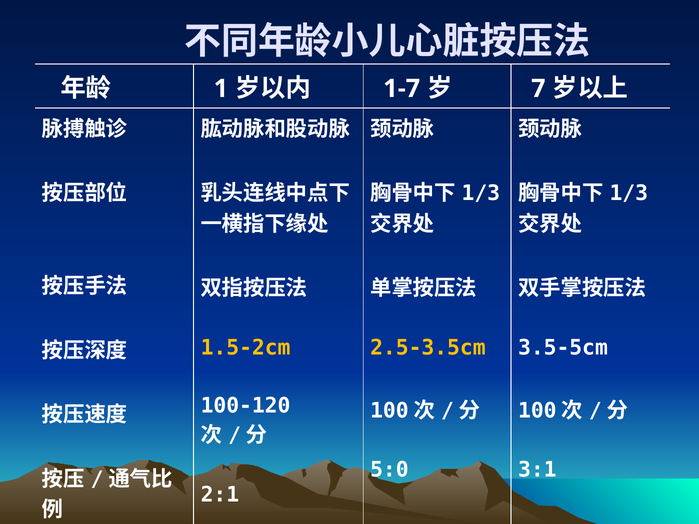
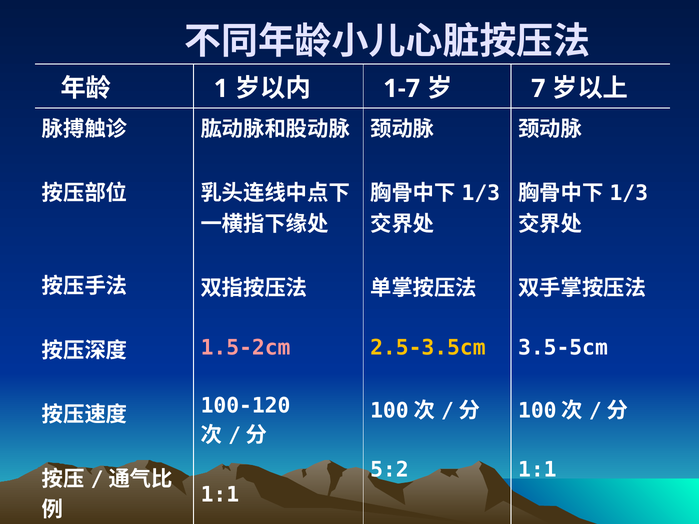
1.5-2cm colour: yellow -> pink (246, 348)
5:0: 5:0 -> 5:2 (389, 470)
3:1: 3:1 -> 1:1 (537, 470)
2:1: 2:1 -> 1:1 (220, 495)
